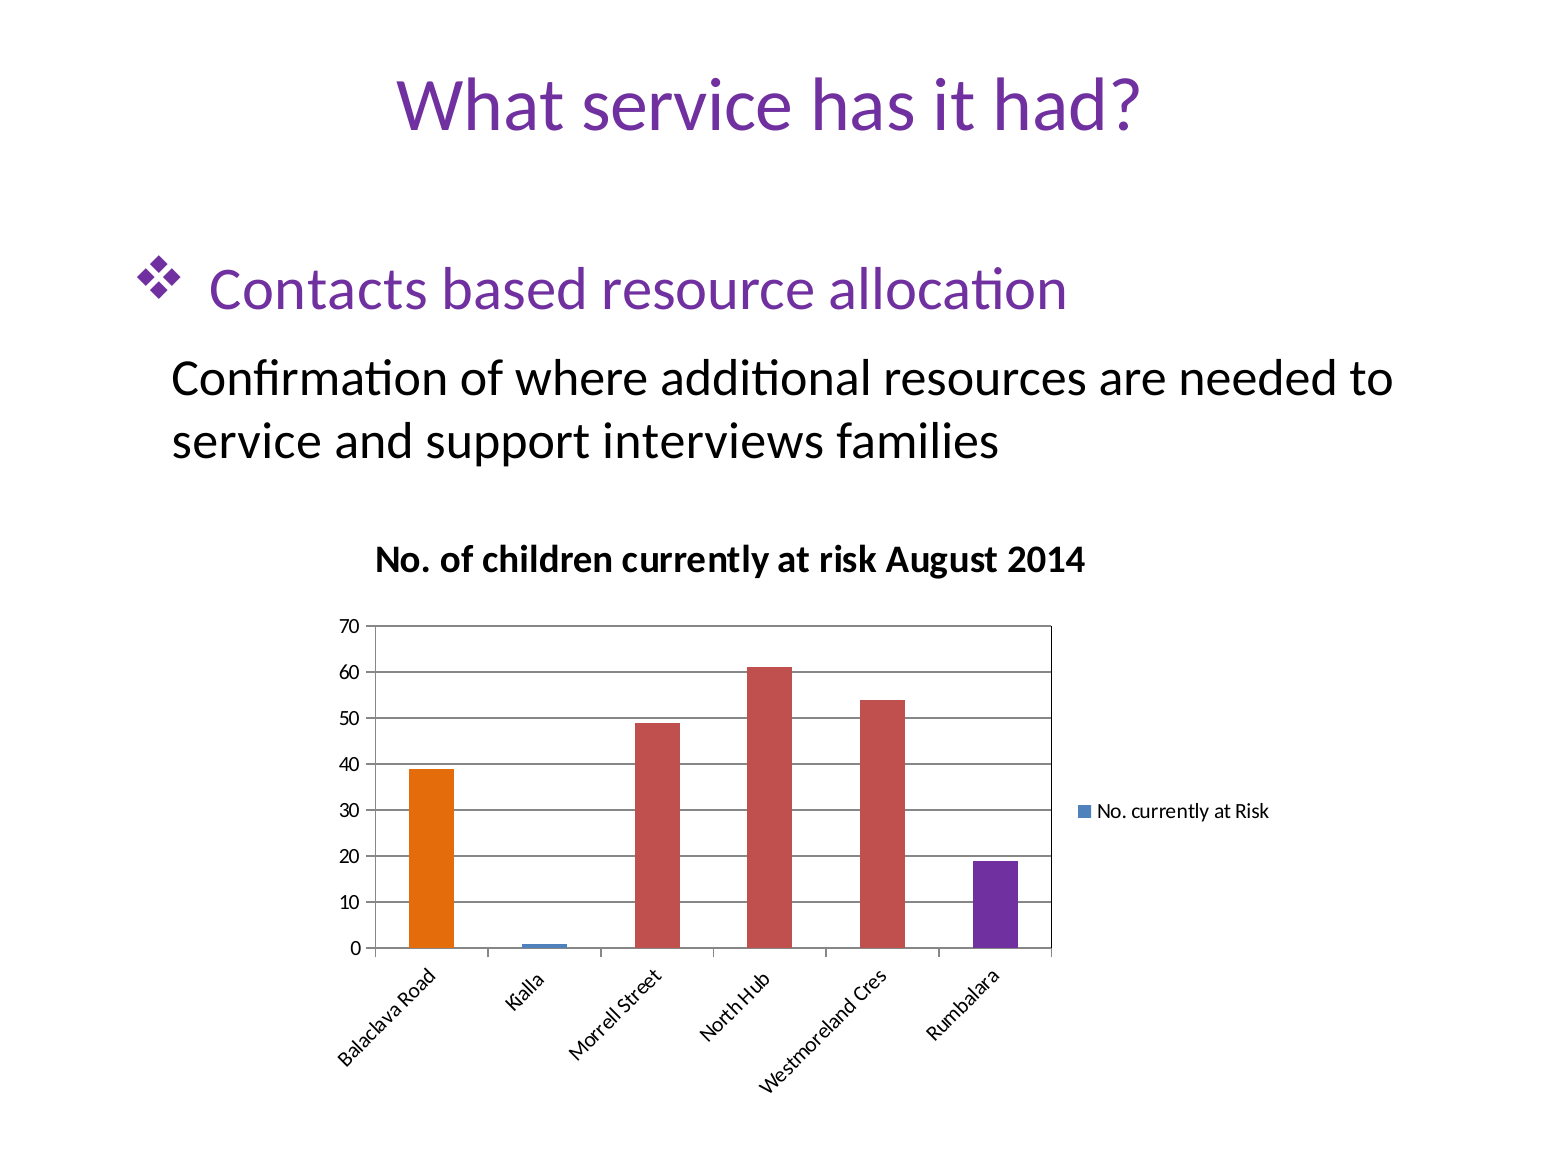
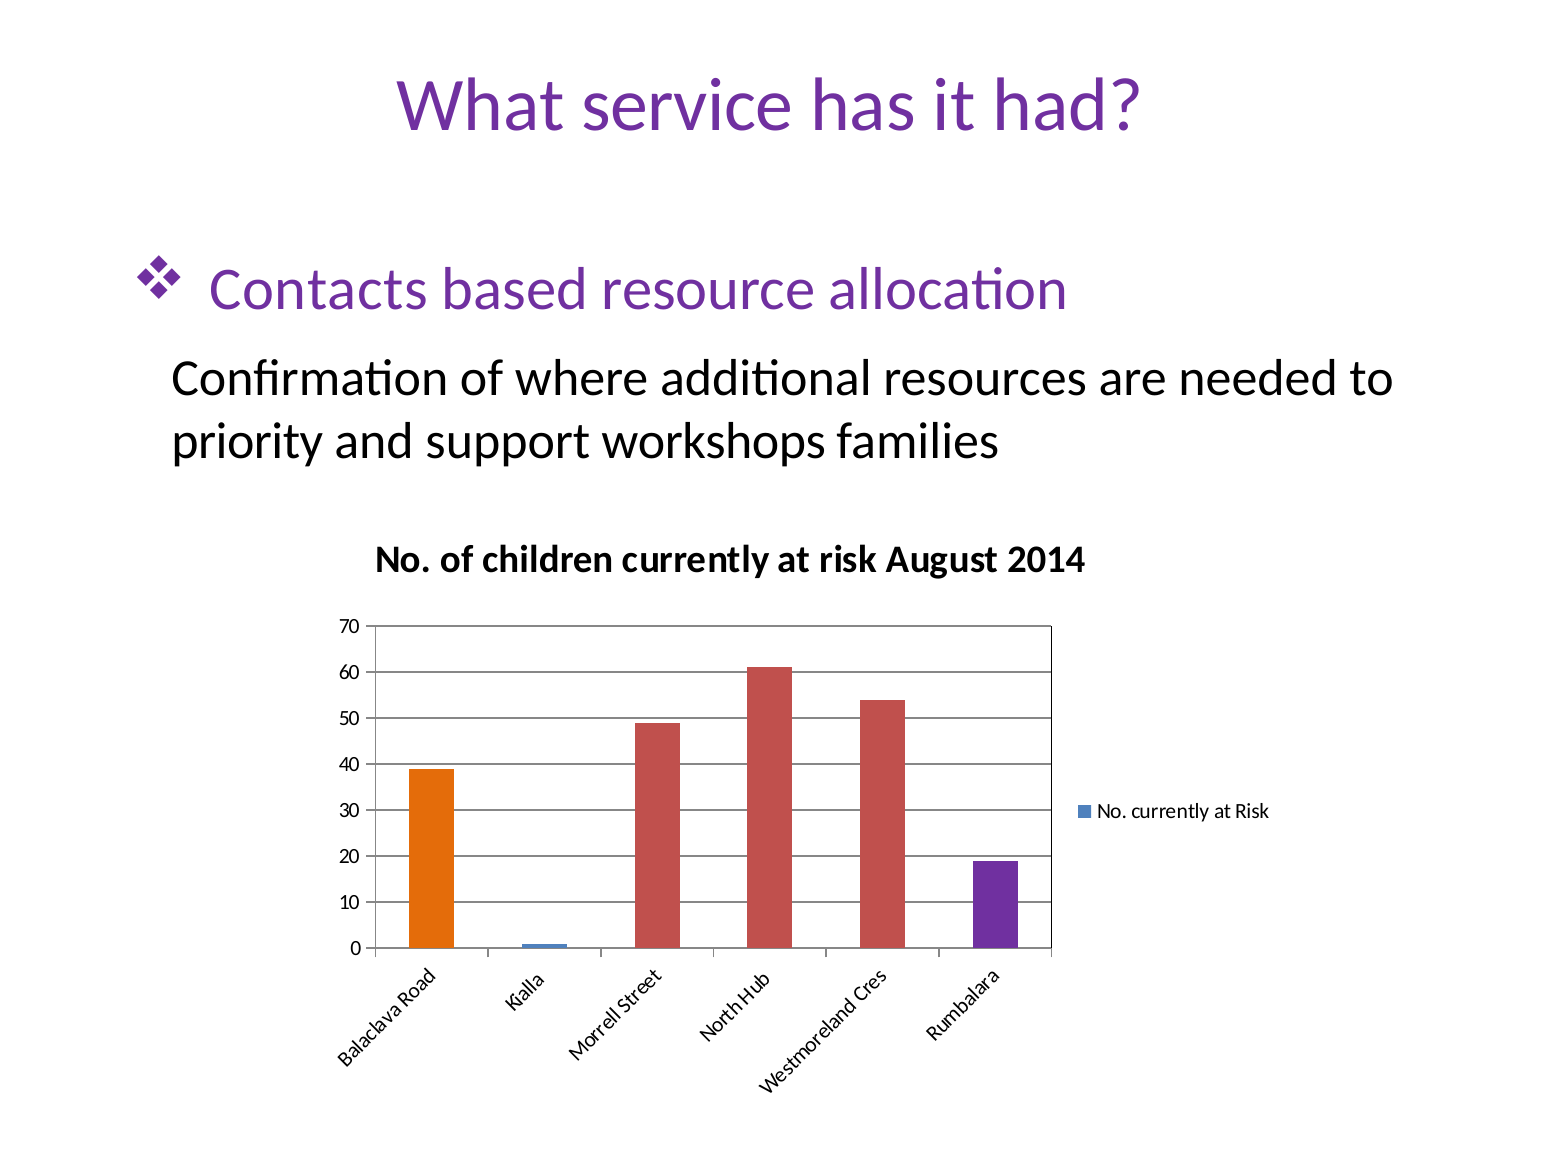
service: service -> priority (247, 441)
interviews: interviews -> workshops (714, 441)
